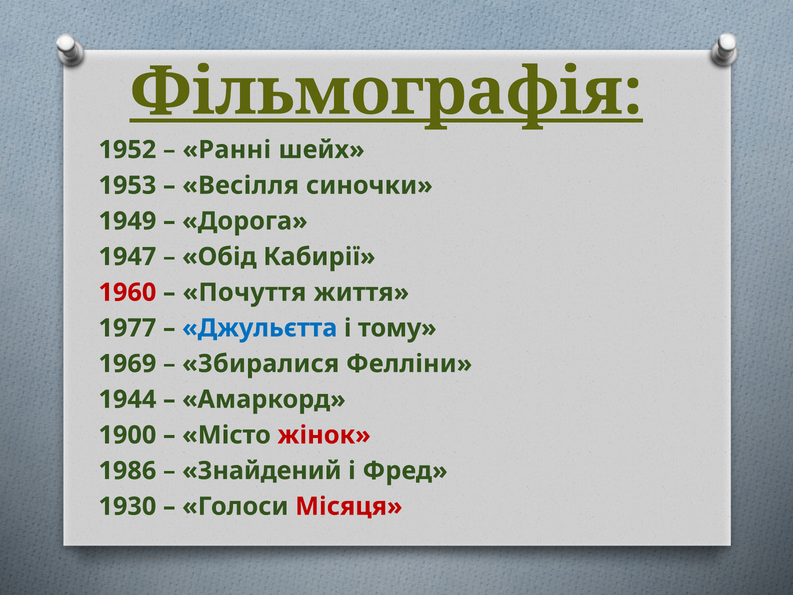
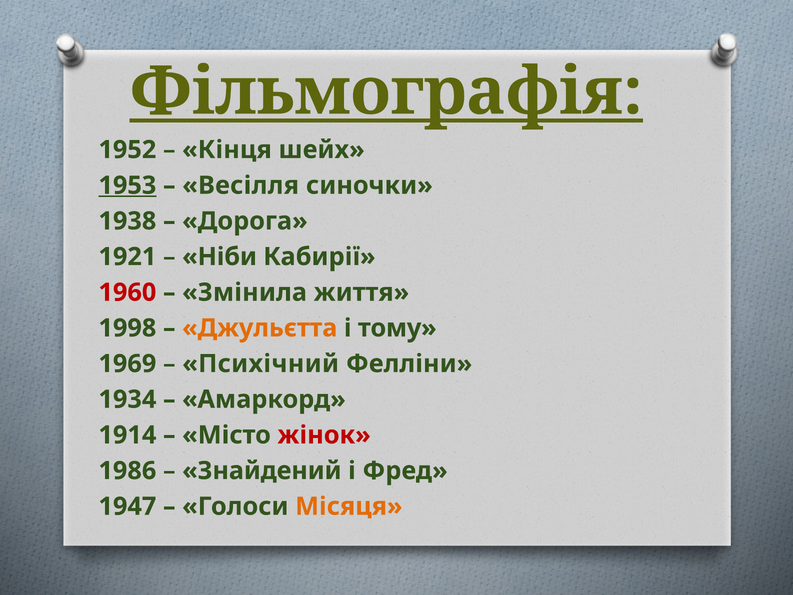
Ранні: Ранні -> Кінця (227, 150)
1953 underline: none -> present (127, 185)
1949: 1949 -> 1938 (127, 221)
1947: 1947 -> 1921 (127, 257)
Обід: Обід -> Ніби (220, 257)
Почуття: Почуття -> Змінила (245, 292)
1977: 1977 -> 1998 (127, 328)
Джульєтта colour: blue -> orange (260, 328)
Збиралися: Збиралися -> Психічний (261, 364)
1944: 1944 -> 1934 (127, 399)
1900: 1900 -> 1914 (127, 435)
1930: 1930 -> 1947 (127, 506)
Місяця colour: red -> orange (349, 506)
